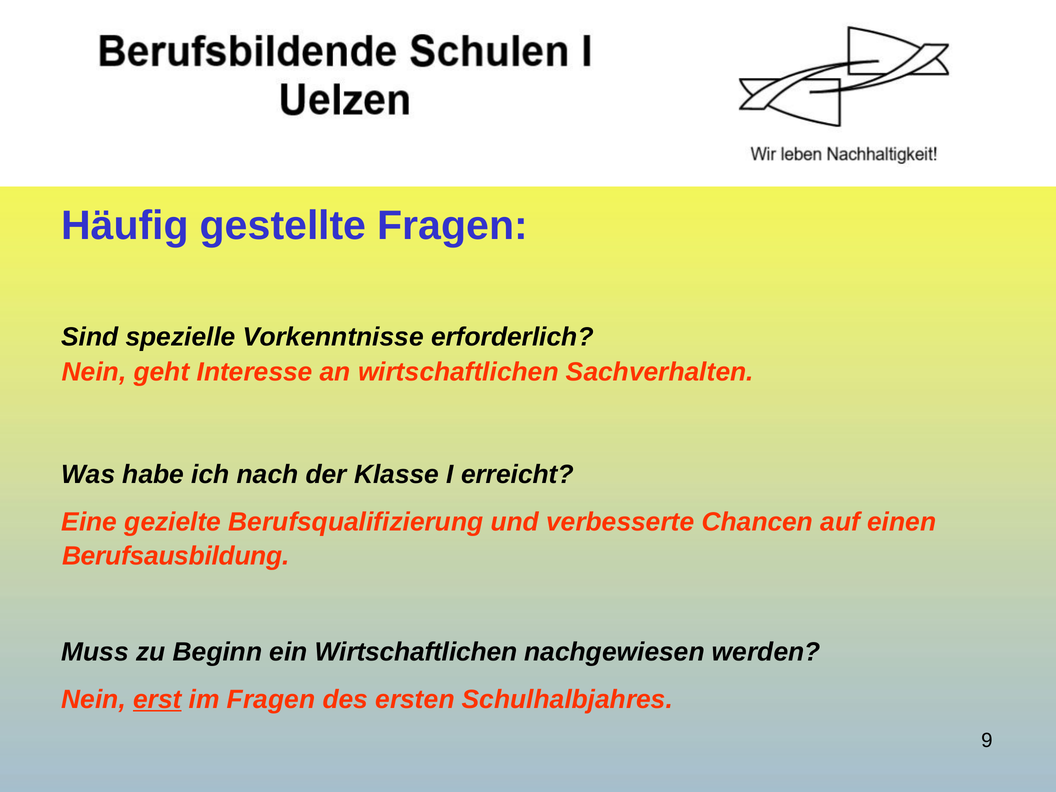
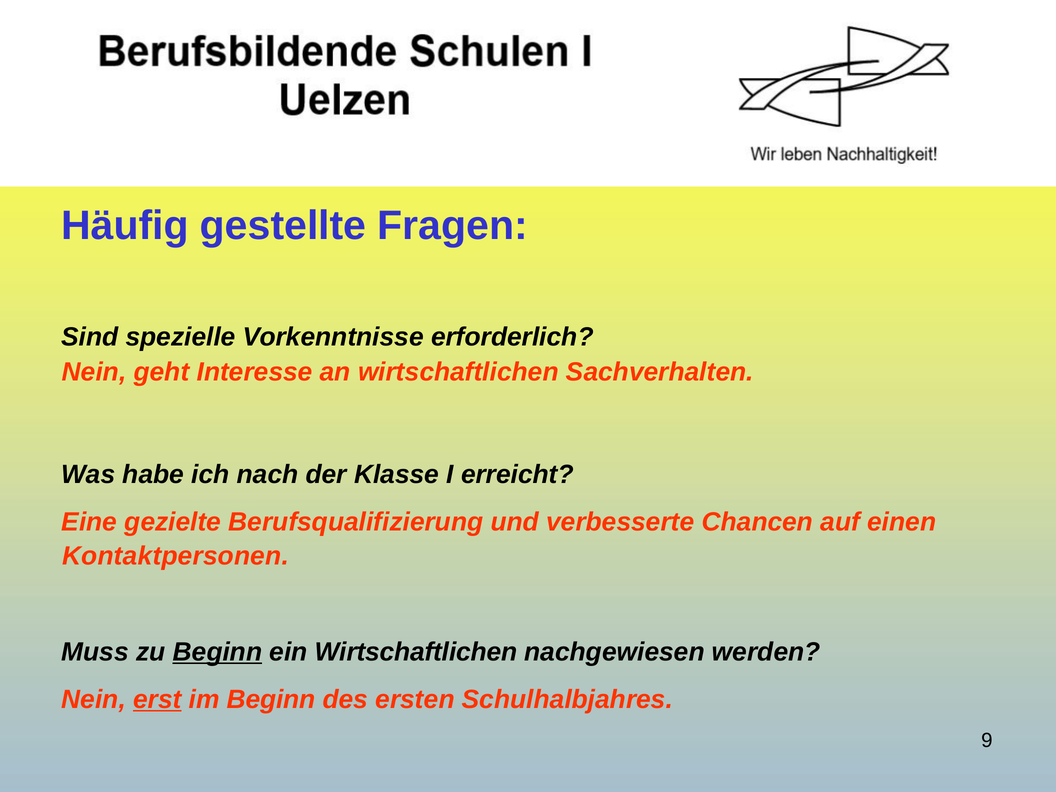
Berufsausbildung: Berufsausbildung -> Kontaktpersonen (176, 556)
Beginn underline: none -> present (217, 652)
im Fragen: Fragen -> Beginn (271, 700)
